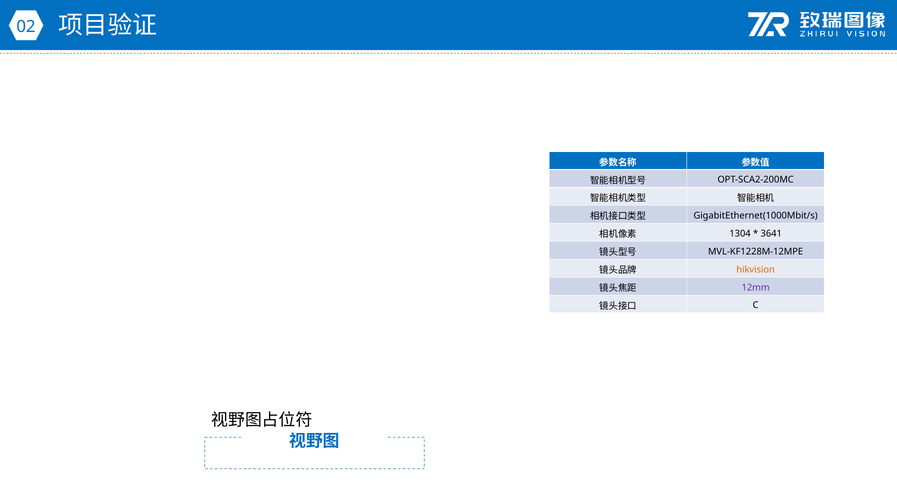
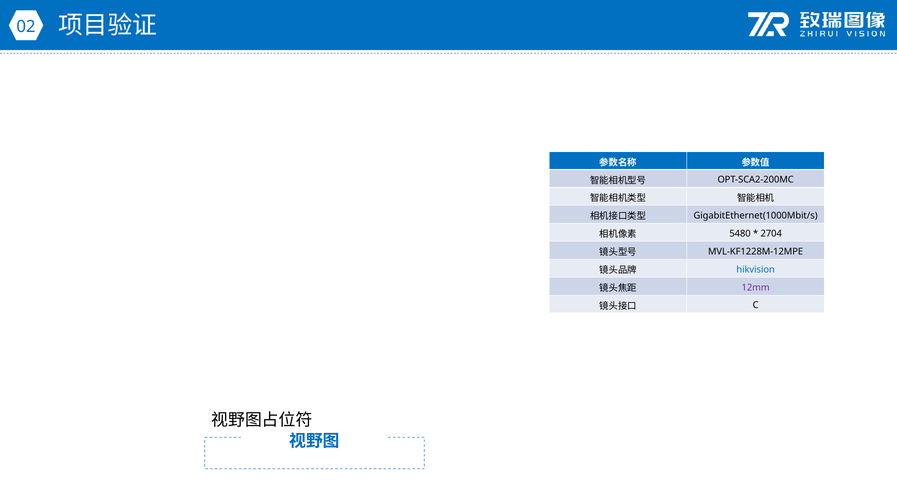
1304: 1304 -> 5480 (740, 234)
3641: 3641 -> 2704 (771, 234)
hikvision colour: orange -> blue (756, 270)
